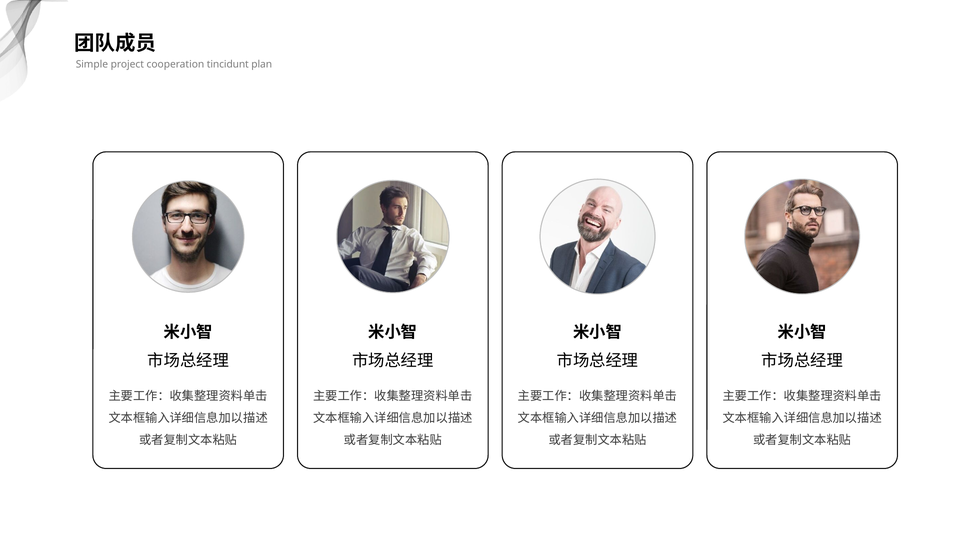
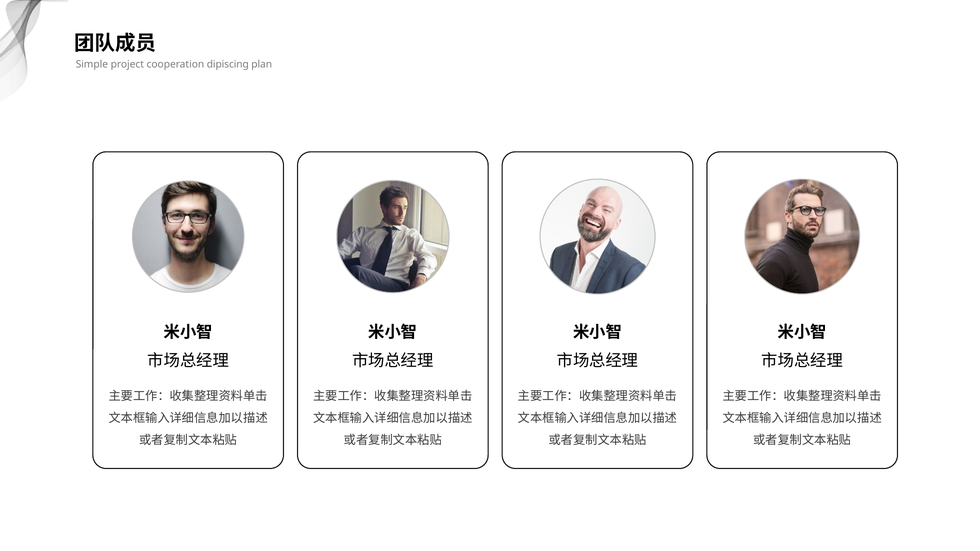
tincidunt: tincidunt -> dipiscing (228, 65)
